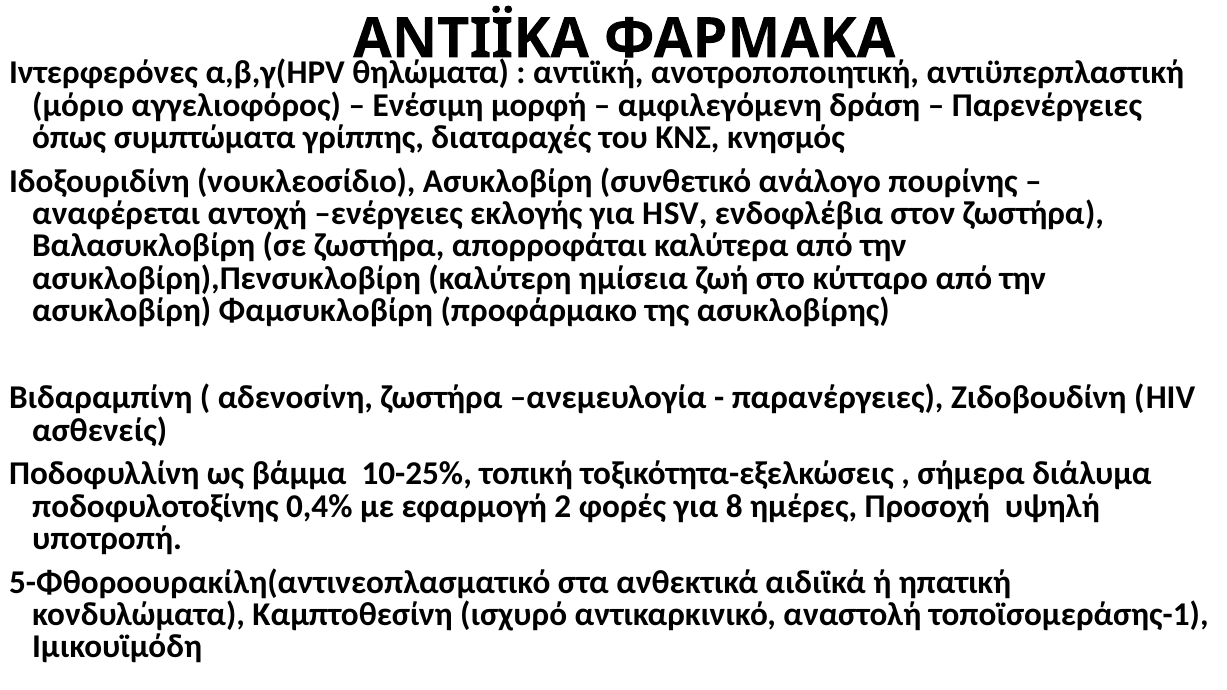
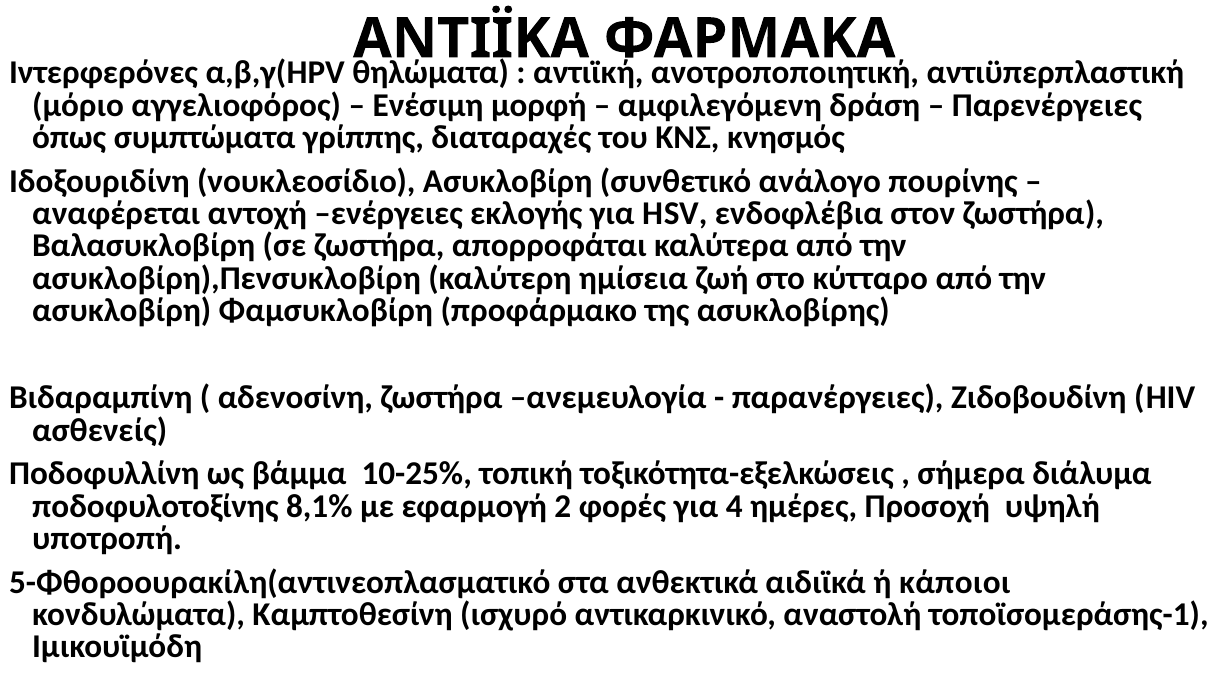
0,4%: 0,4% -> 8,1% (319, 506)
8: 8 -> 4 (734, 506)
ηπατική: ηπατική -> κάποιοι (955, 582)
